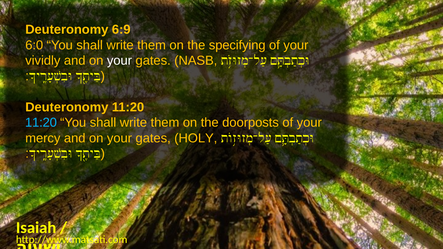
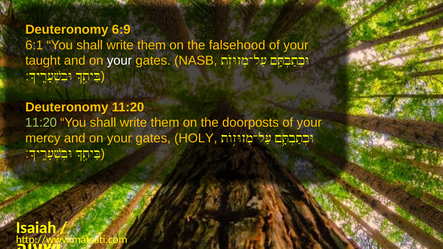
6:0: 6:0 -> 6:1 (34, 45)
specifying: specifying -> falsehood (237, 45)
vividly: vividly -> taught (43, 61)
11:20 colour: light blue -> light green (41, 123)
